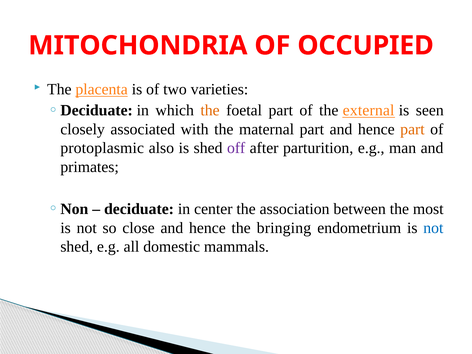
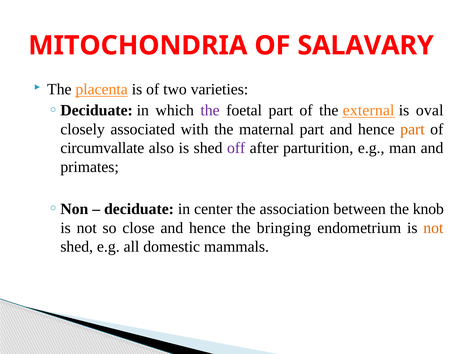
OCCUPIED: OCCUPIED -> SALAVARY (366, 46)
the colour: orange -> purple (210, 110)
seen: seen -> oval (430, 110)
protoplasmic: protoplasmic -> circumvallate (102, 148)
most: most -> knob (428, 209)
not colour: blue -> orange (433, 228)
